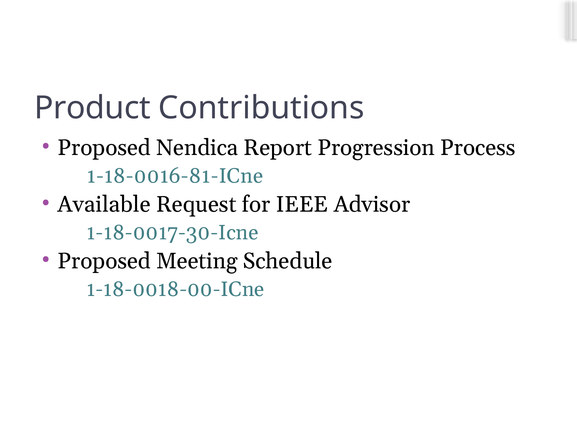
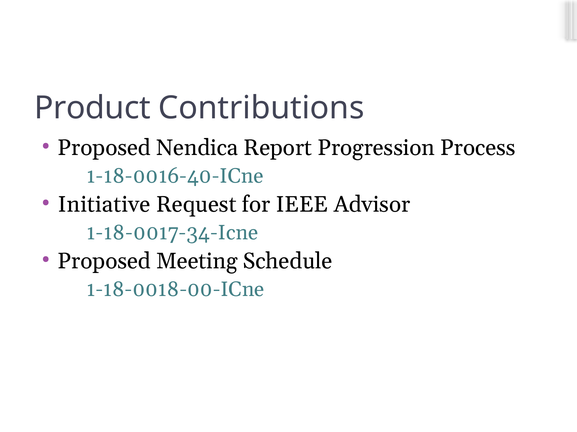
1-18-0016-81-ICne: 1-18-0016-81-ICne -> 1-18-0016-40-ICne (175, 176)
Available: Available -> Initiative (104, 205)
1-18-0017-30-Icne: 1-18-0017-30-Icne -> 1-18-0017-34-Icne (172, 233)
